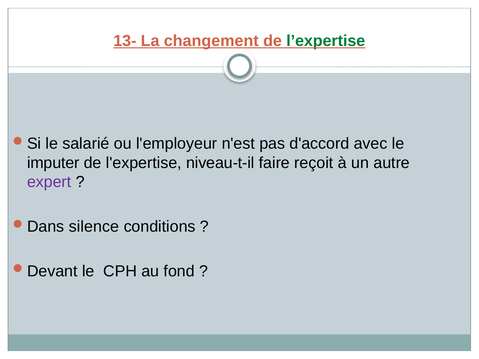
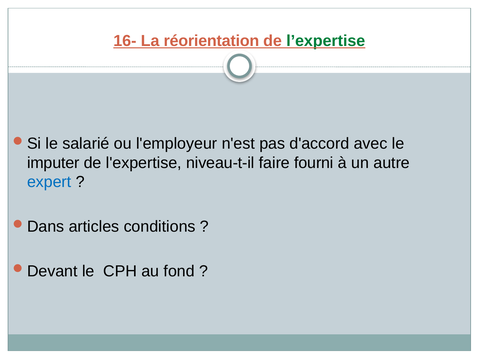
13-: 13- -> 16- (125, 41)
changement: changement -> réorientation (211, 41)
reçoit: reçoit -> fourni (314, 163)
expert colour: purple -> blue (49, 182)
silence: silence -> articles (94, 227)
